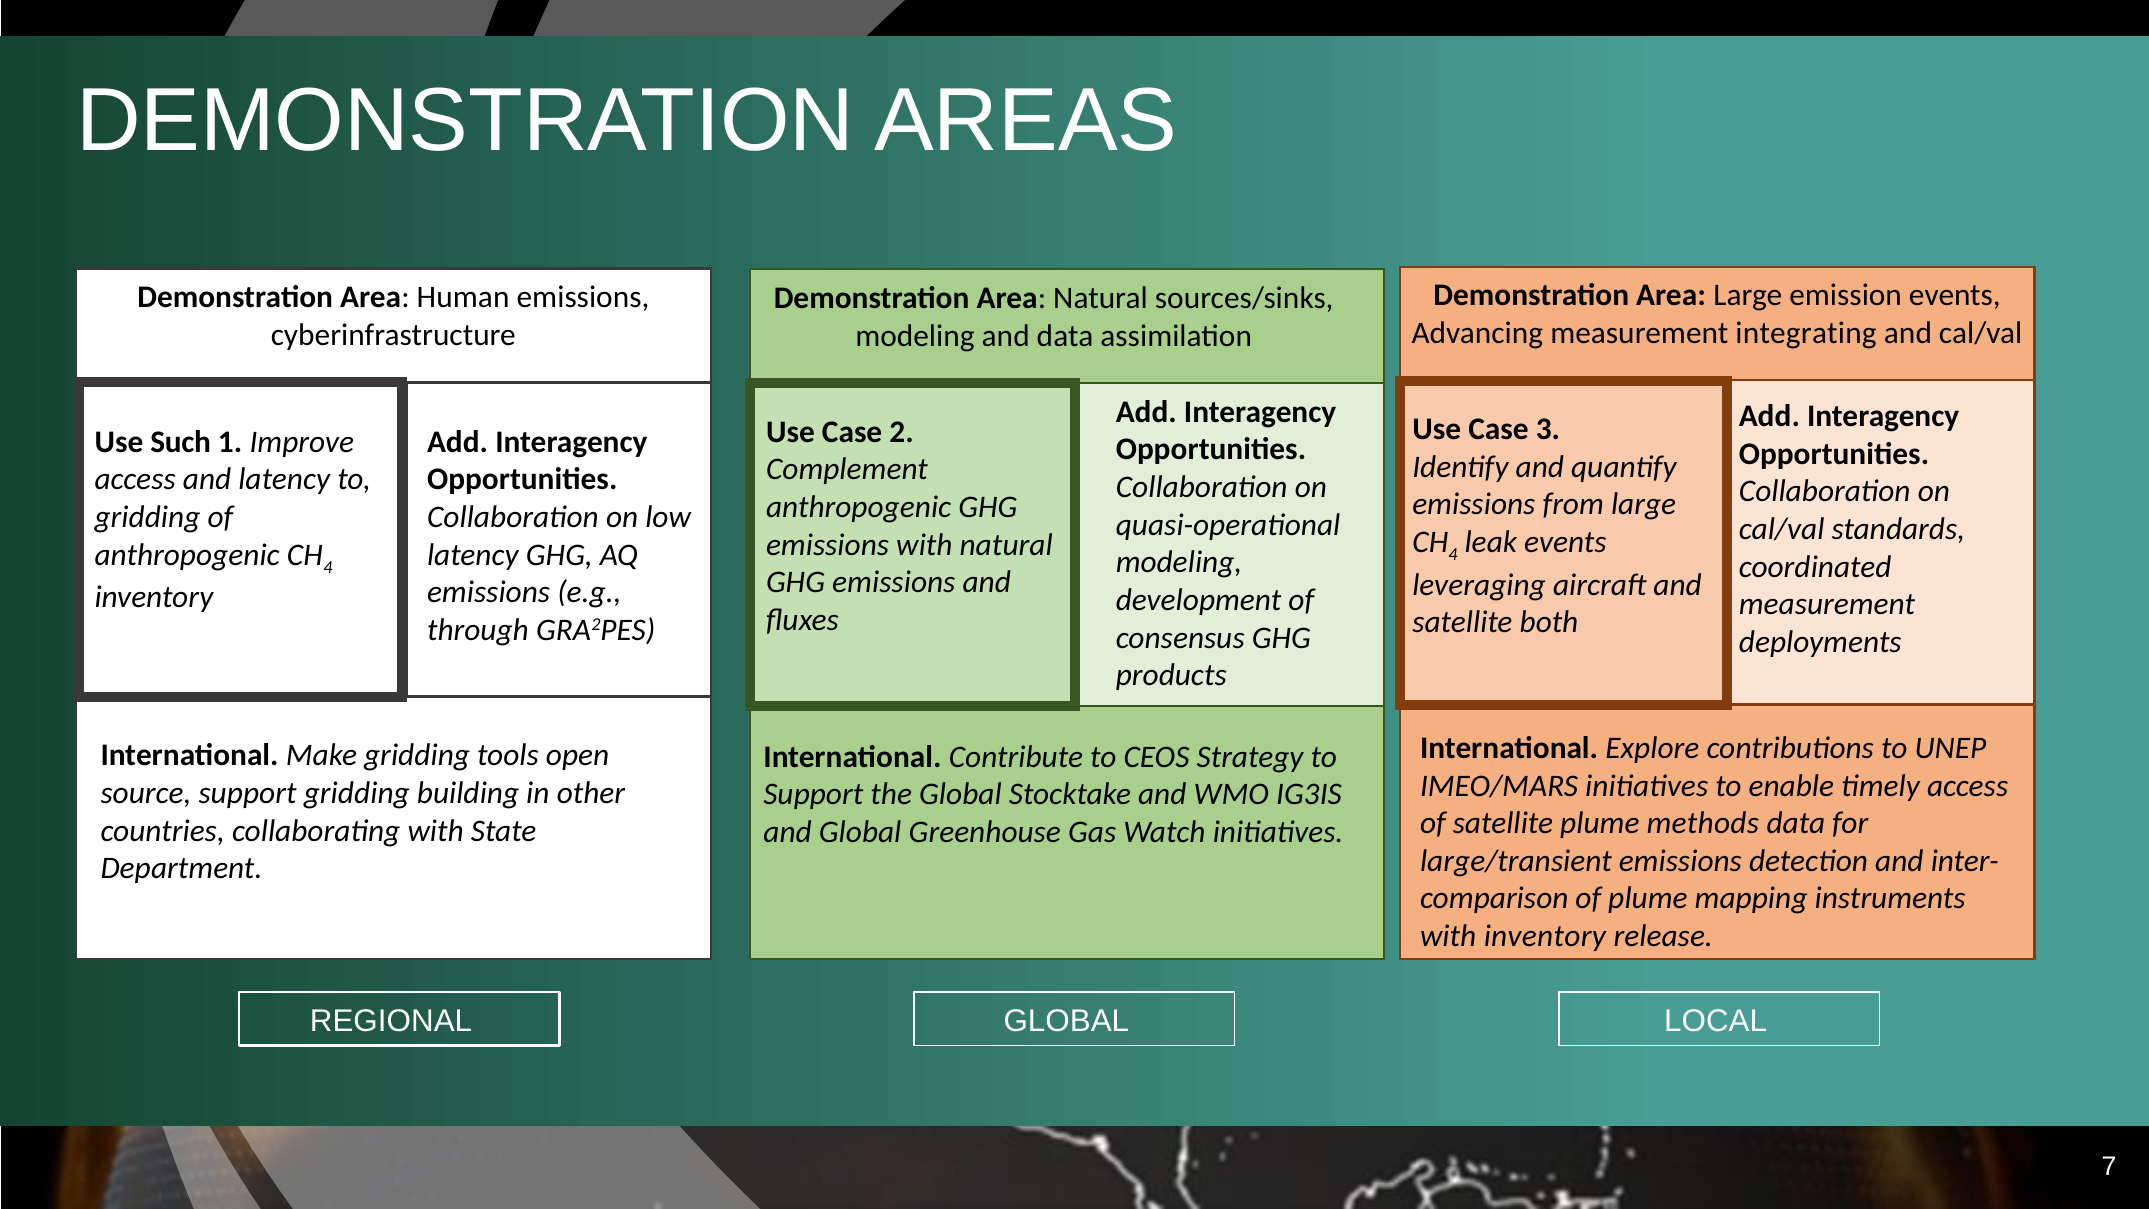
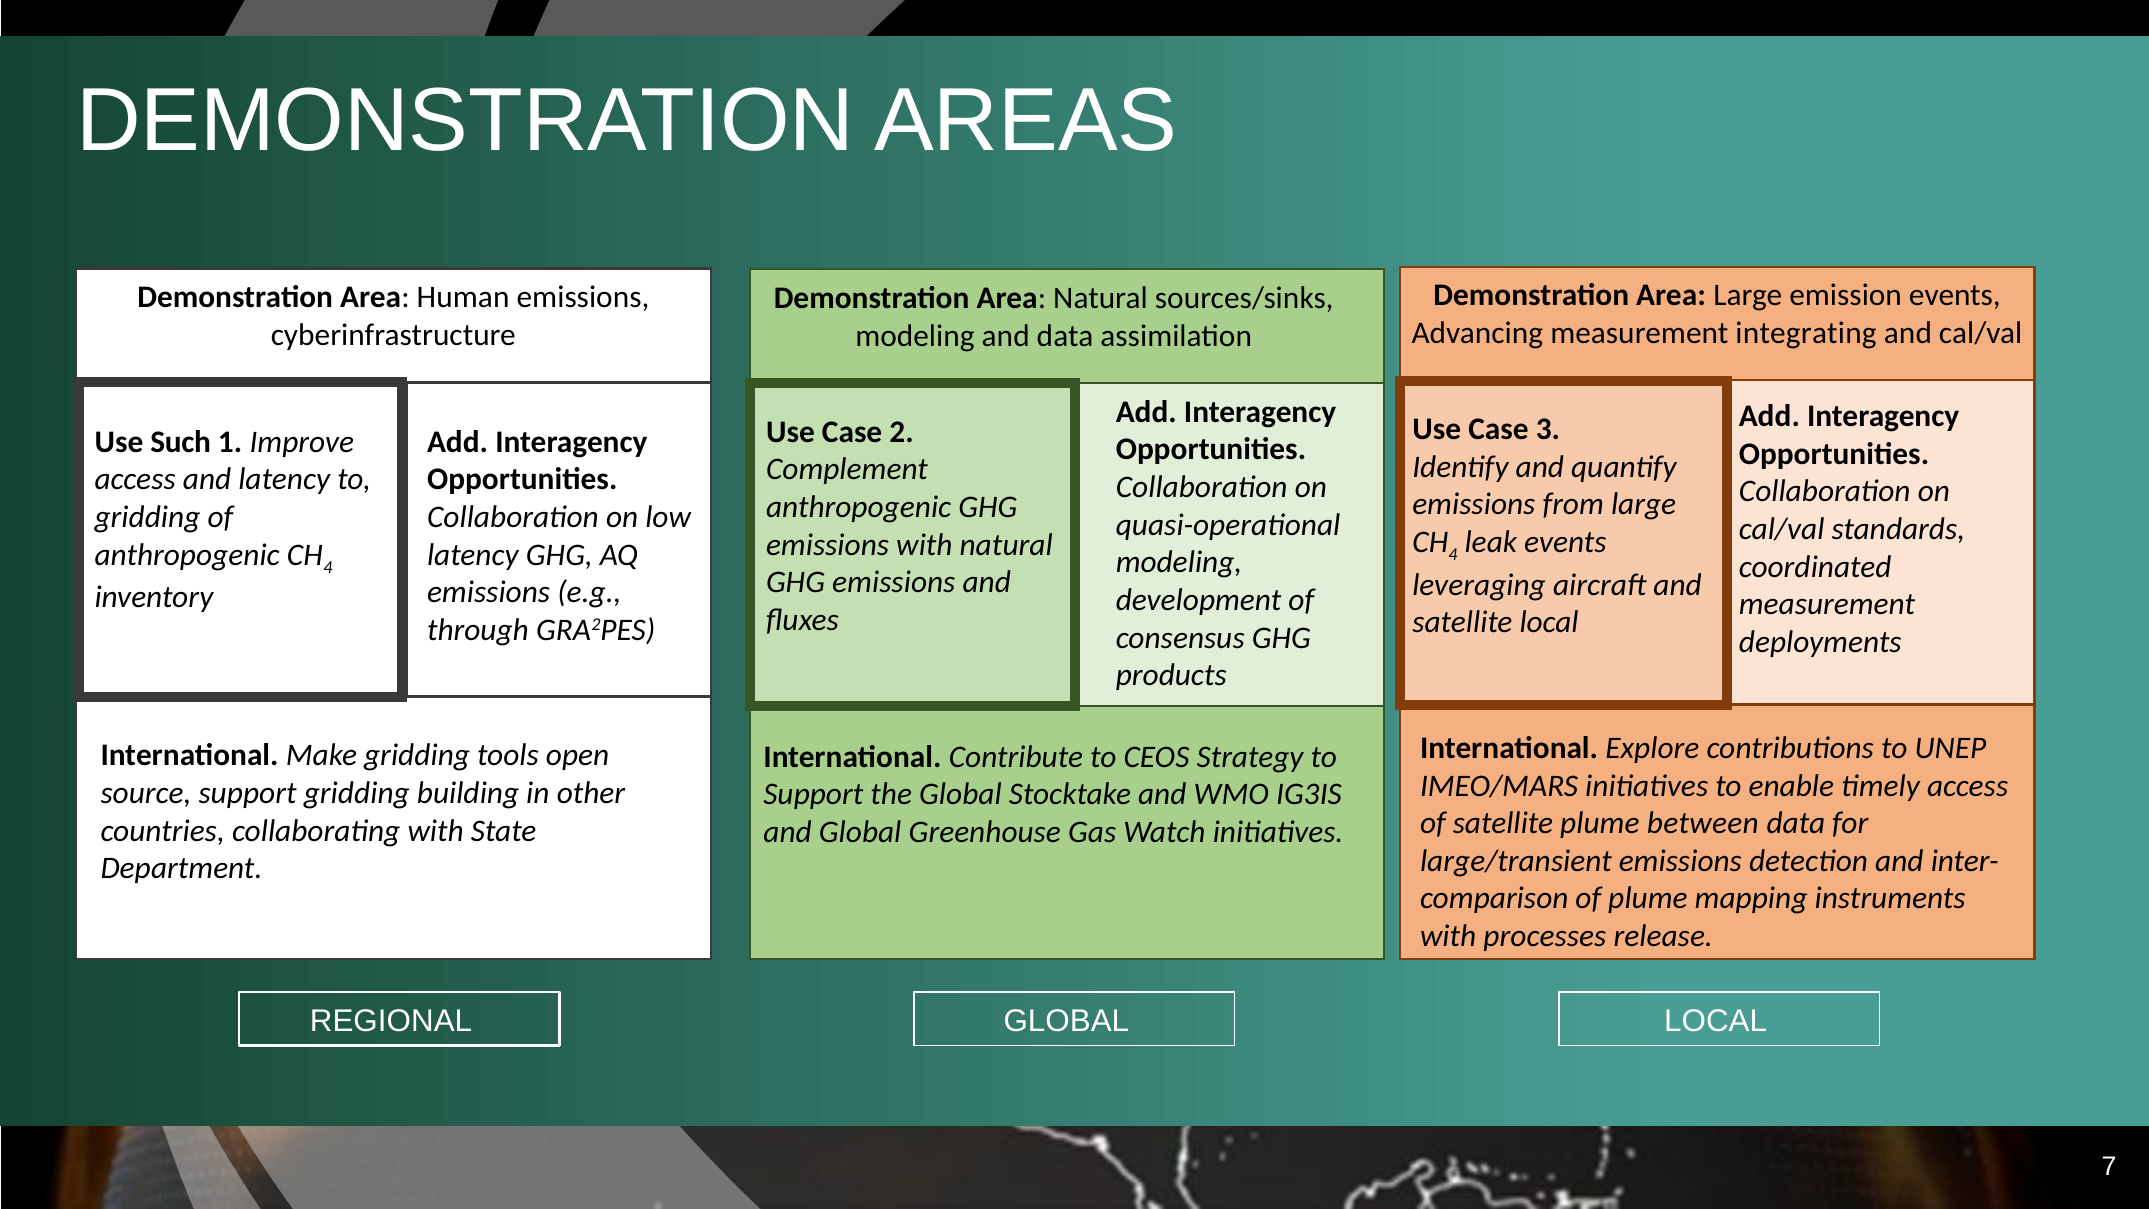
satellite both: both -> local (1549, 622)
methods: methods -> between (1703, 823)
with inventory: inventory -> processes (1545, 936)
